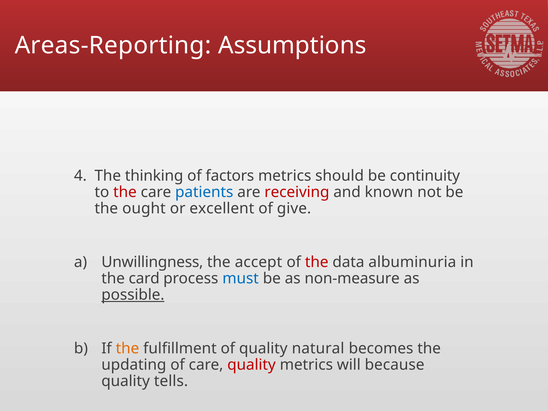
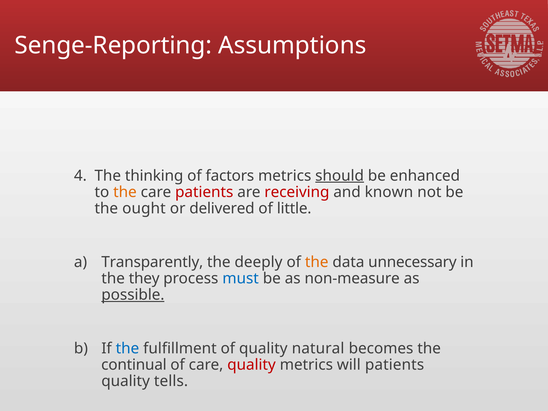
Areas-Reporting: Areas-Reporting -> Senge-Reporting (113, 46)
should underline: none -> present (340, 176)
continuity: continuity -> enhanced (425, 176)
the colour: red -> orange (125, 192)
patients colour: blue -> red (204, 192)
excellent: excellent -> delivered (222, 209)
give: give -> little (294, 209)
Unwillingness: Unwillingness -> Transparently (152, 262)
accept: accept -> deeply (259, 262)
the colour: red -> orange (317, 262)
albuminuria: albuminuria -> unnecessary (412, 262)
card: card -> they (144, 278)
the colour: orange -> blue (127, 348)
updating: updating -> continual (134, 365)
will because: because -> patients (395, 365)
